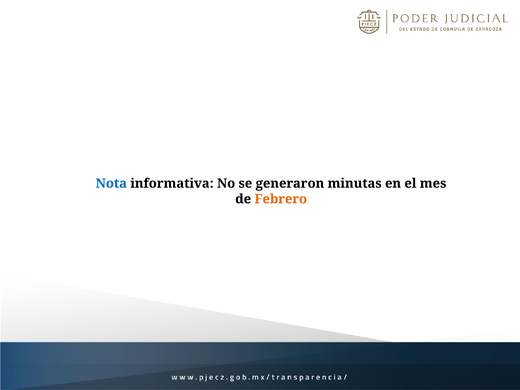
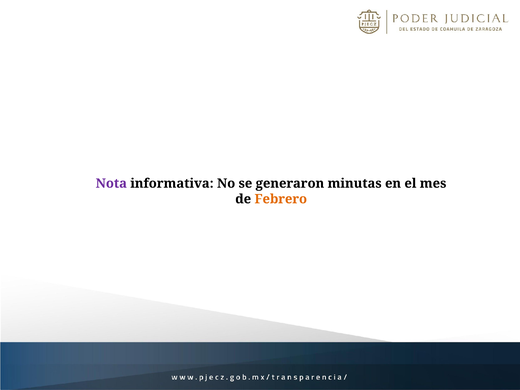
Nota colour: blue -> purple (111, 183)
